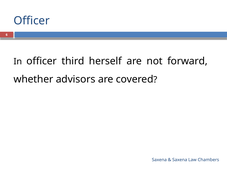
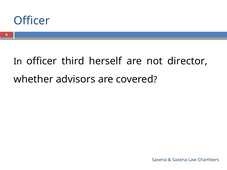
forward: forward -> director (187, 61)
